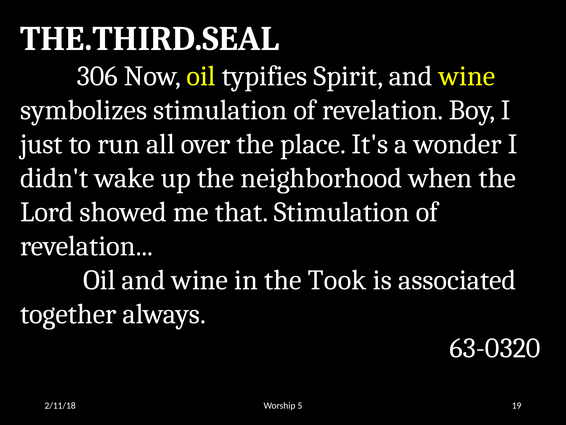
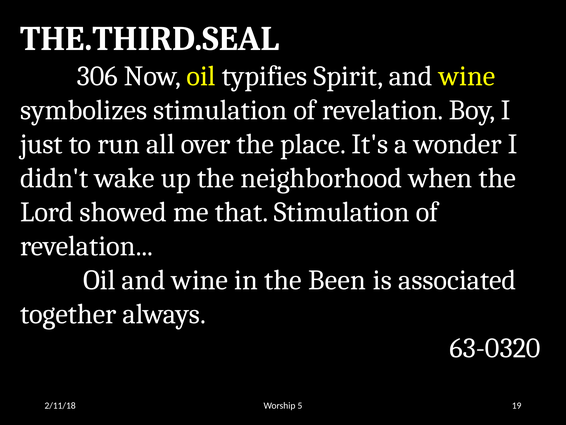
Took: Took -> Been (337, 280)
